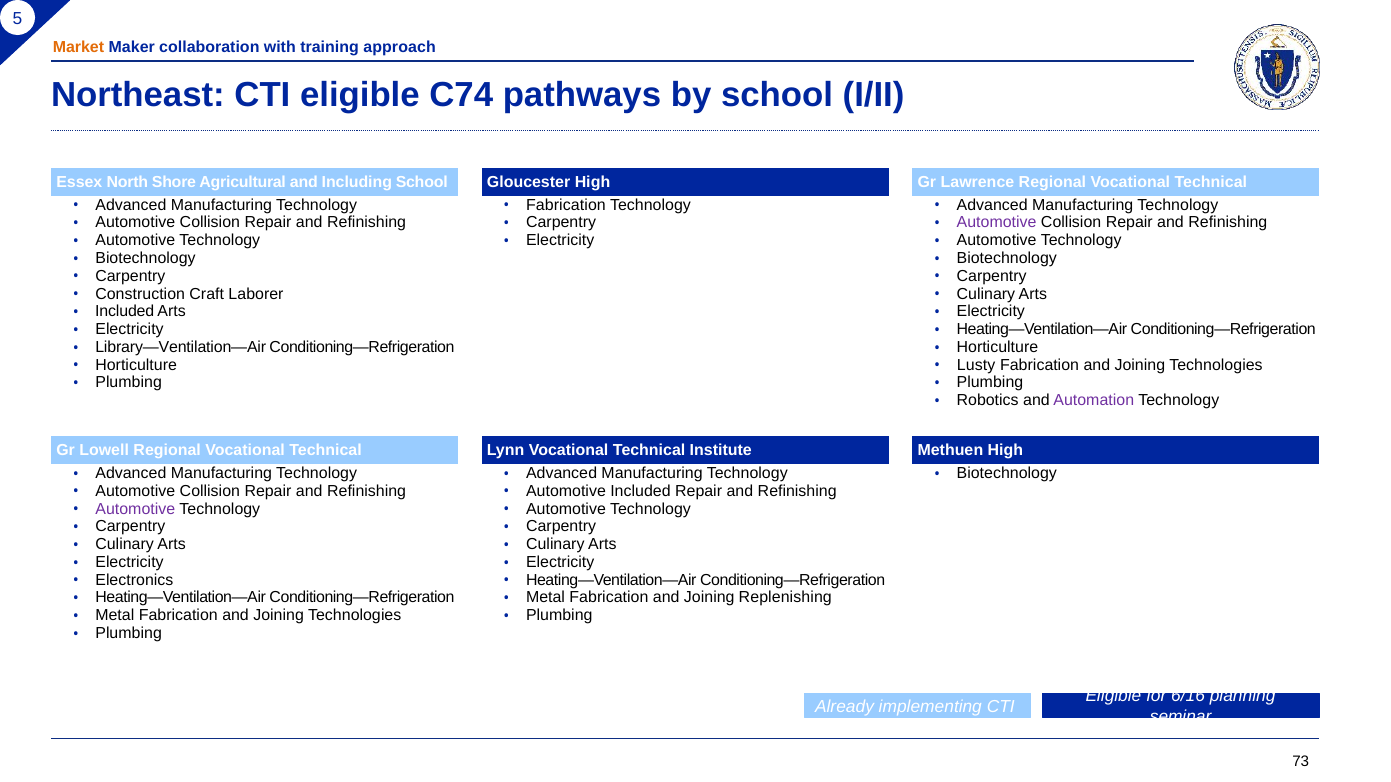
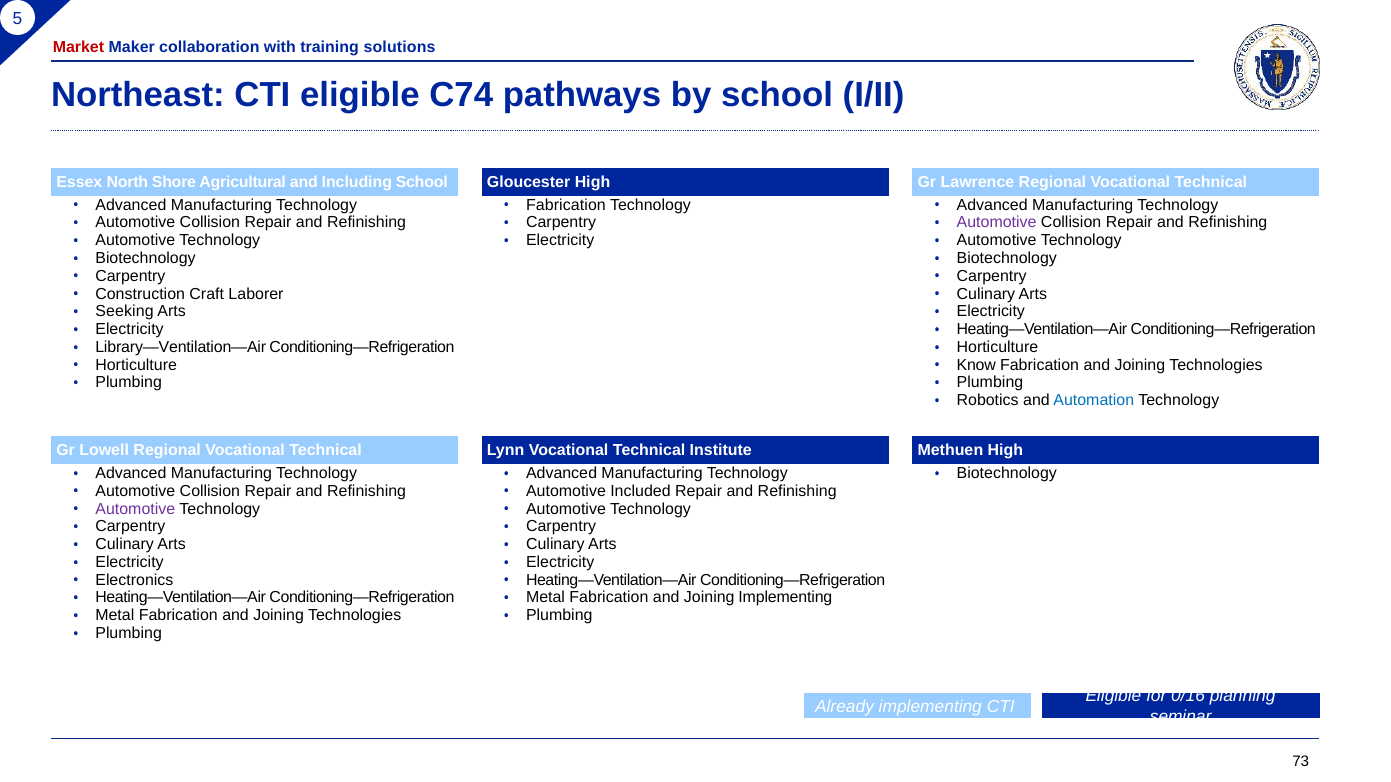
Market colour: orange -> red (78, 47)
approach: approach -> solutions (400, 47)
Included: Included -> Seeking (125, 312)
Lusty: Lusty -> Know (976, 365)
Automation colour: purple -> blue (1094, 401)
Joining Replenishing: Replenishing -> Implementing (785, 598)
6/16: 6/16 -> 0/16 (1188, 697)
